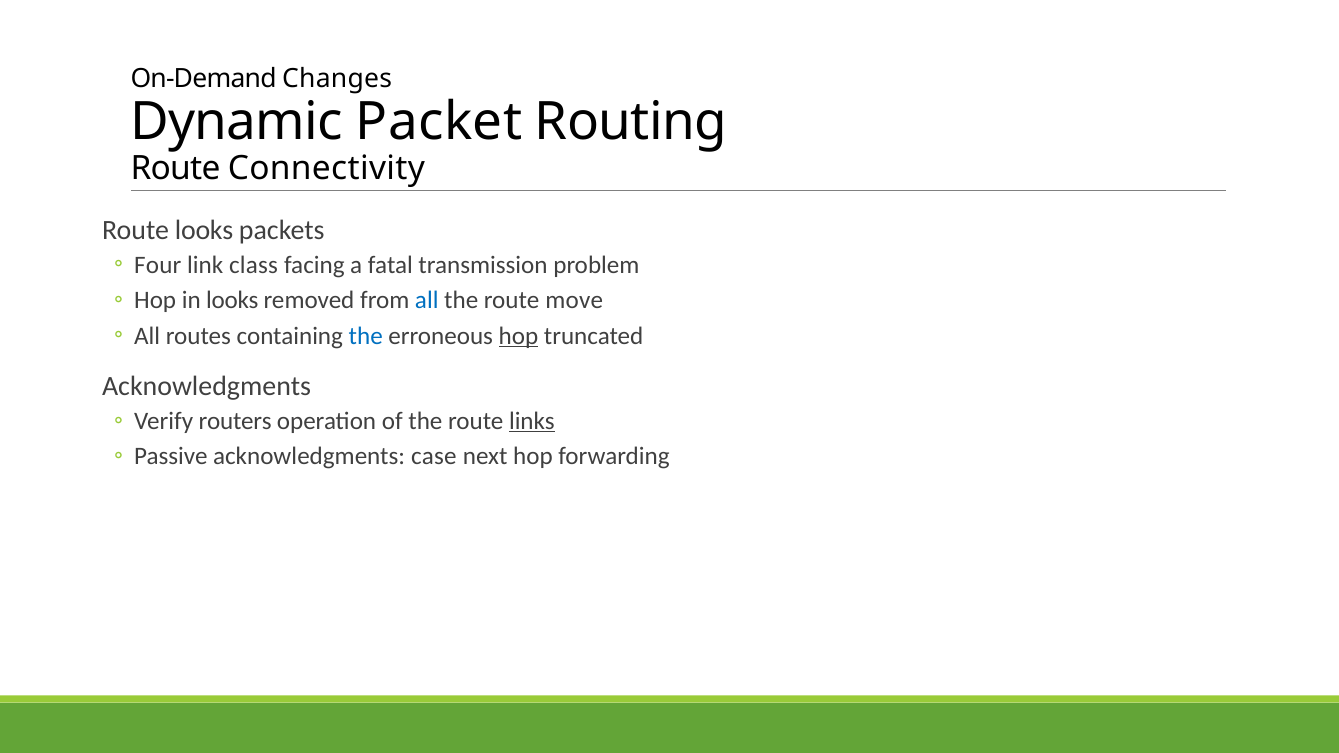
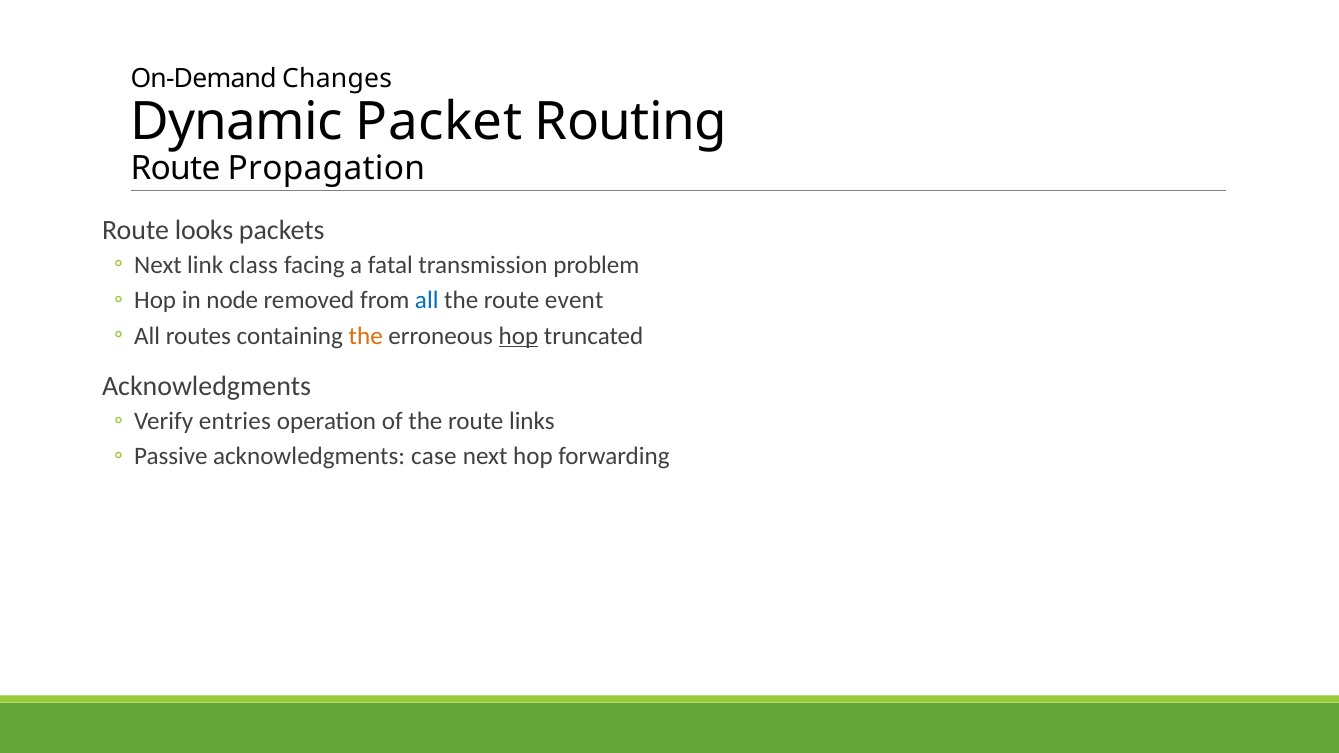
Connectivity: Connectivity -> Propagation (326, 169)
Four: Four -> Next (158, 265)
in looks: looks -> node (232, 300)
move: move -> event (574, 300)
the colour: blue -> orange (366, 336)
routers: routers -> entries (235, 421)
links underline: present -> none (532, 421)
